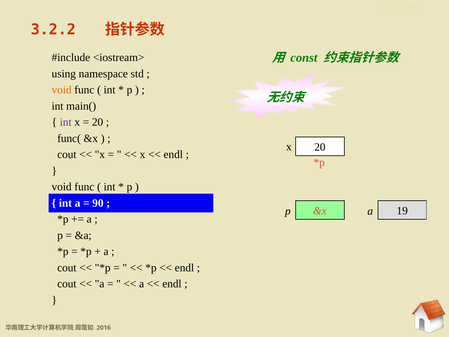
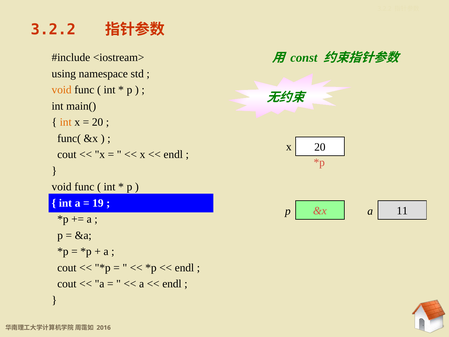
int colour: purple -> orange (66, 122)
90: 90 -> 19 (98, 203)
19: 19 -> 11 (402, 211)
